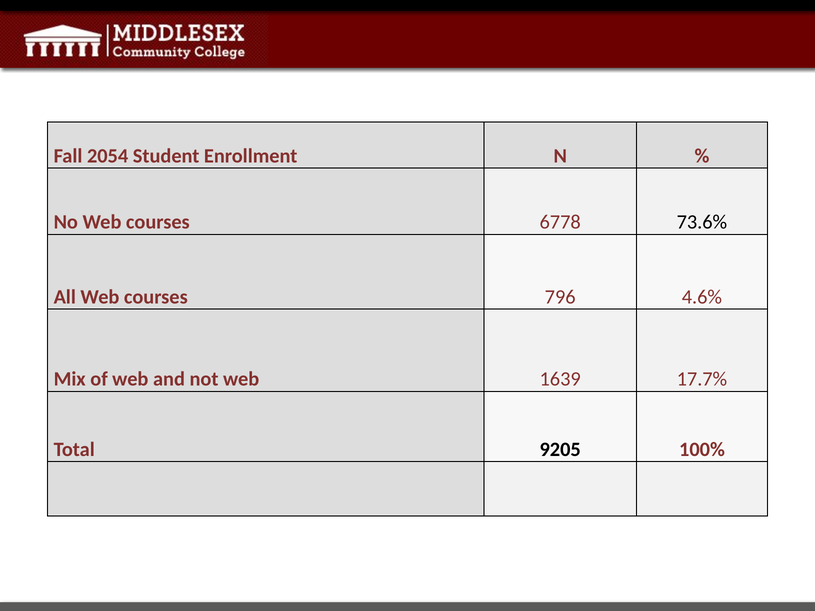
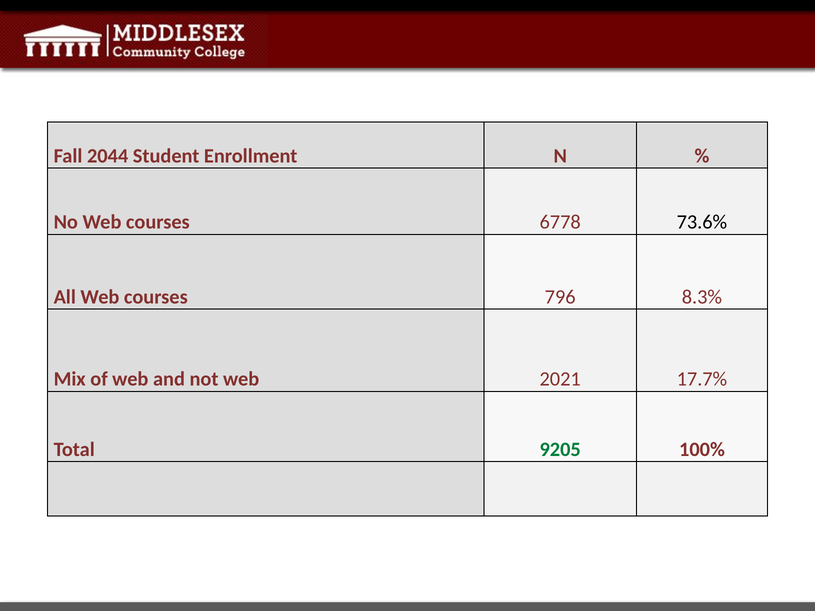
2054: 2054 -> 2044 (108, 156)
4.6%: 4.6% -> 8.3% (702, 297)
1639: 1639 -> 2021 (560, 379)
9205 colour: black -> green (560, 449)
